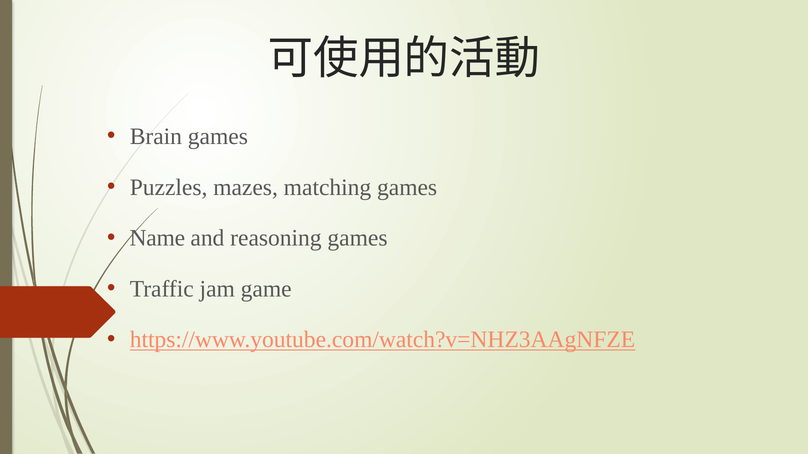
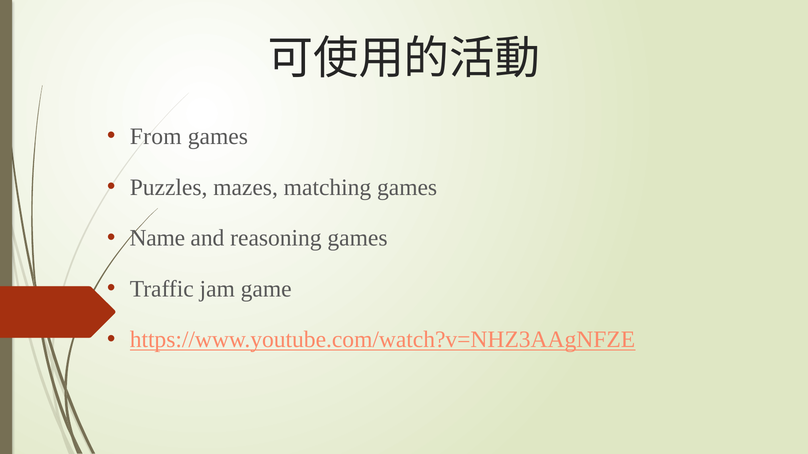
Brain: Brain -> From (156, 137)
